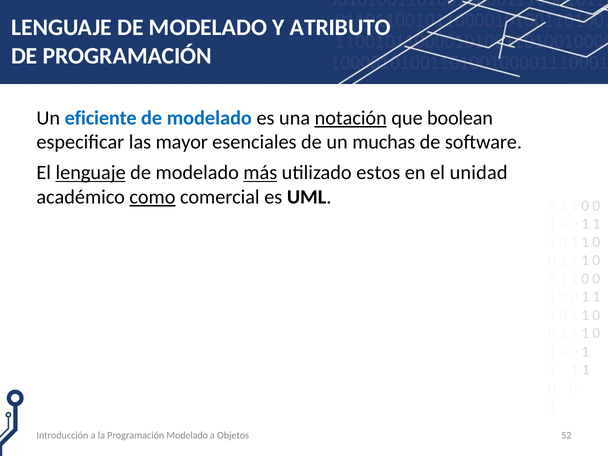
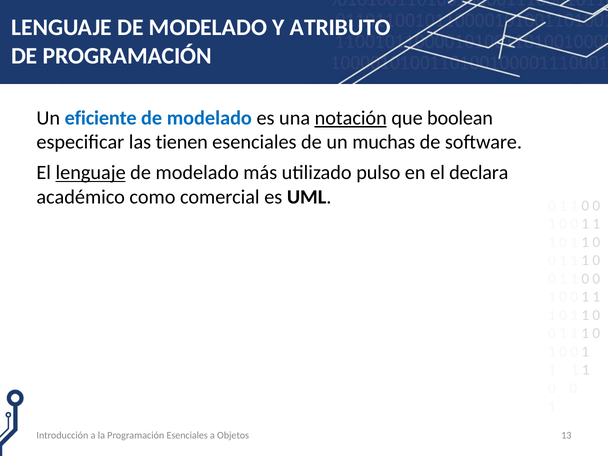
mayor: mayor -> tienen (182, 142)
más underline: present -> none (260, 173)
estos: estos -> pulso (378, 173)
unidad: unidad -> declara (479, 173)
como underline: present -> none (152, 197)
Programación Modelado: Modelado -> Esenciales (187, 435)
52: 52 -> 13 (566, 435)
